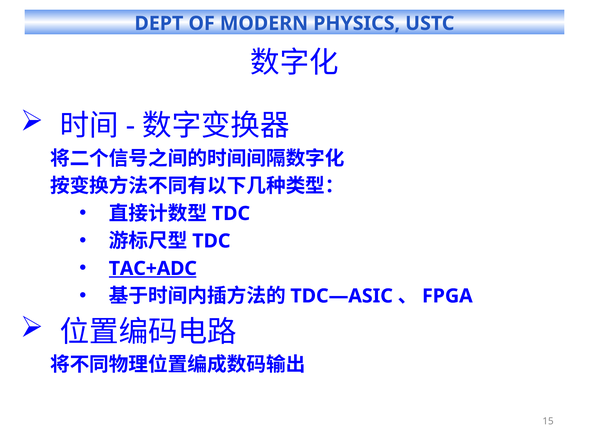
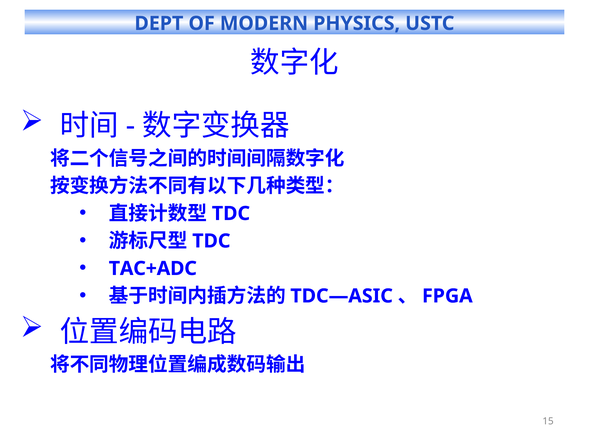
TAC+ADC underline: present -> none (153, 268)
